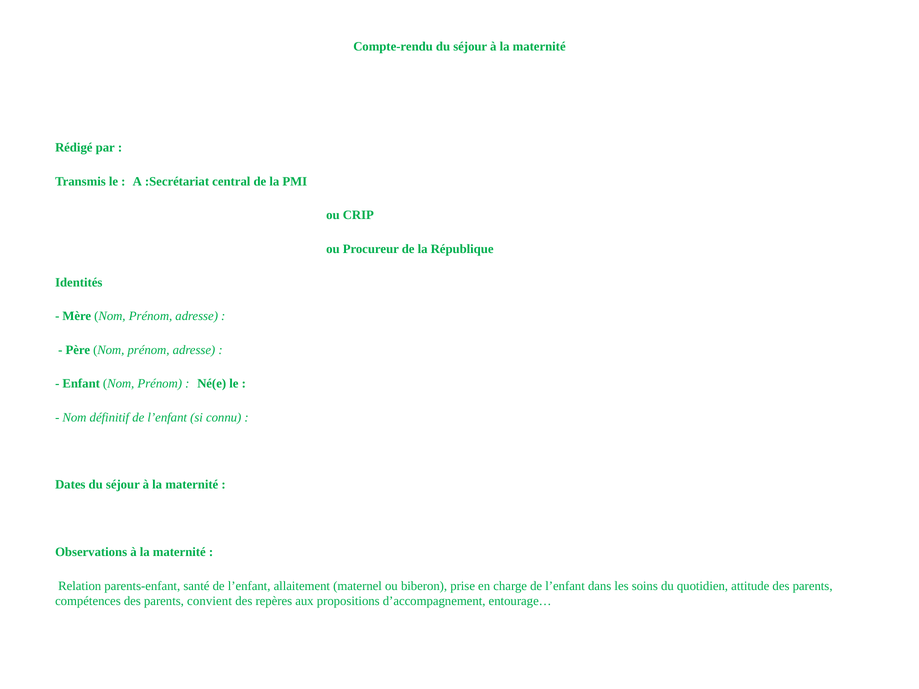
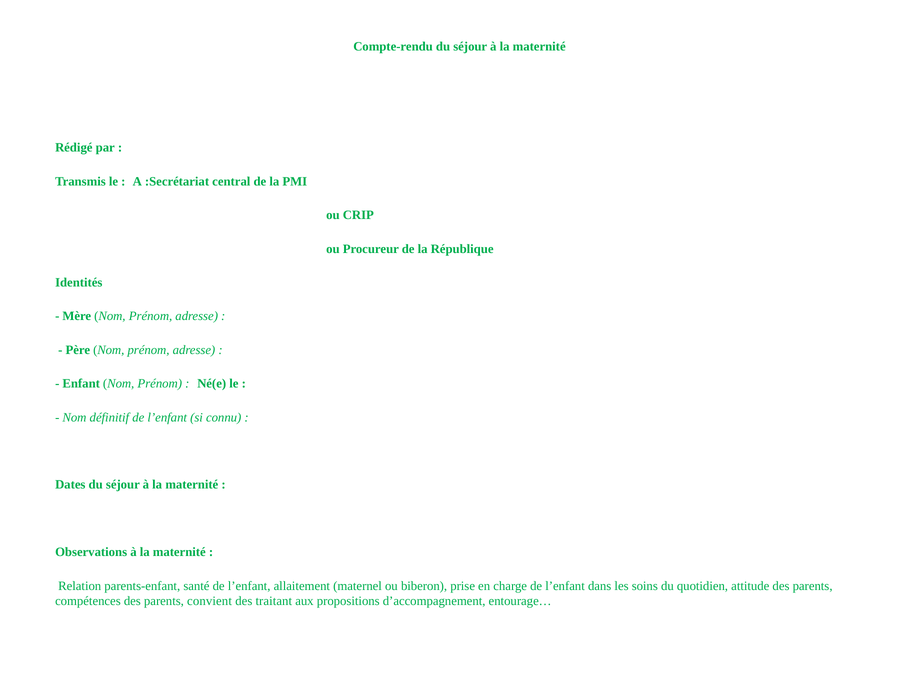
repères: repères -> traitant (274, 601)
